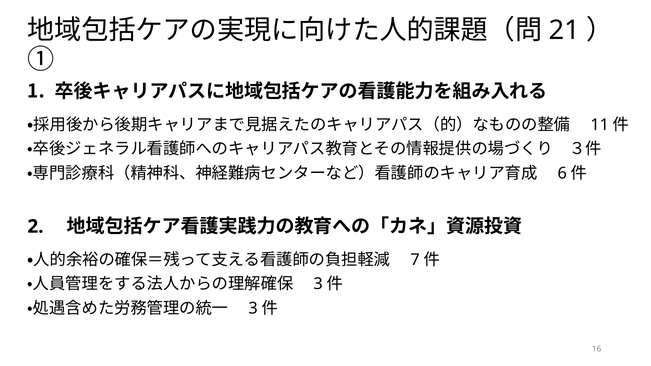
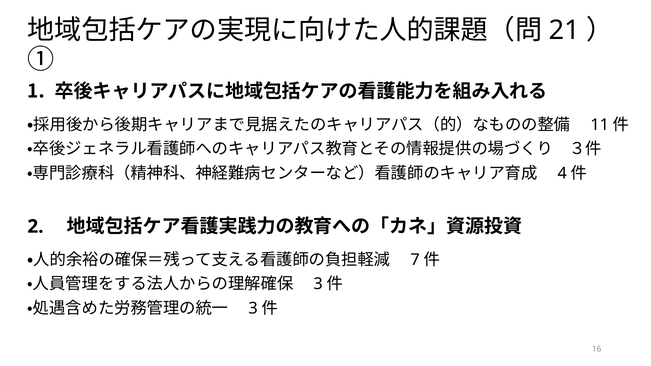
6: 6 -> 4 (562, 173)
